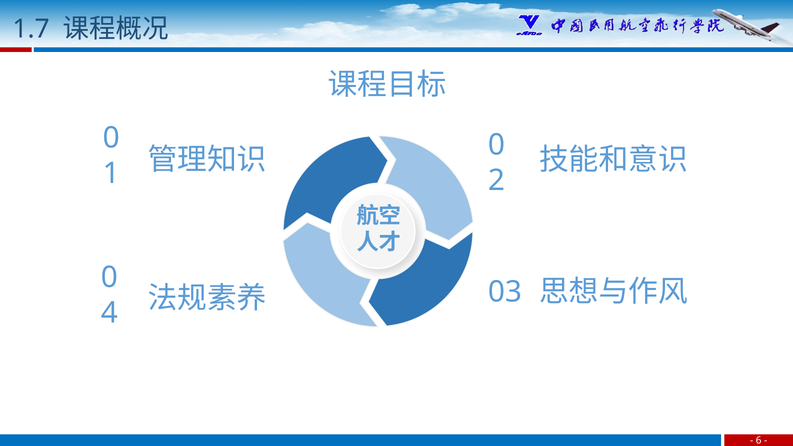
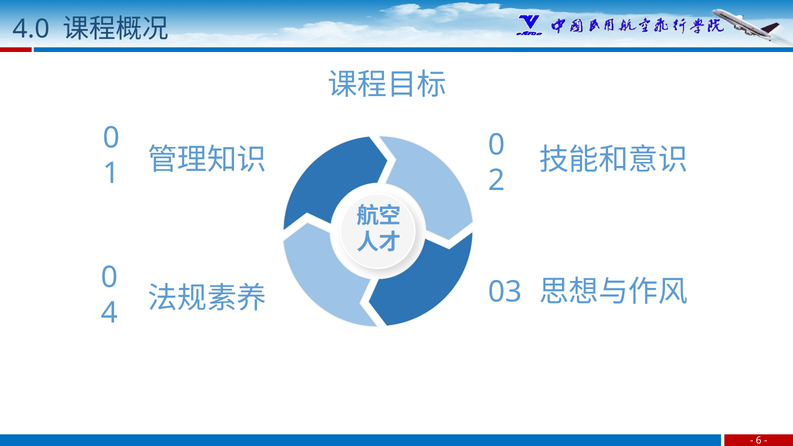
1.7: 1.7 -> 4.0 (31, 29)
